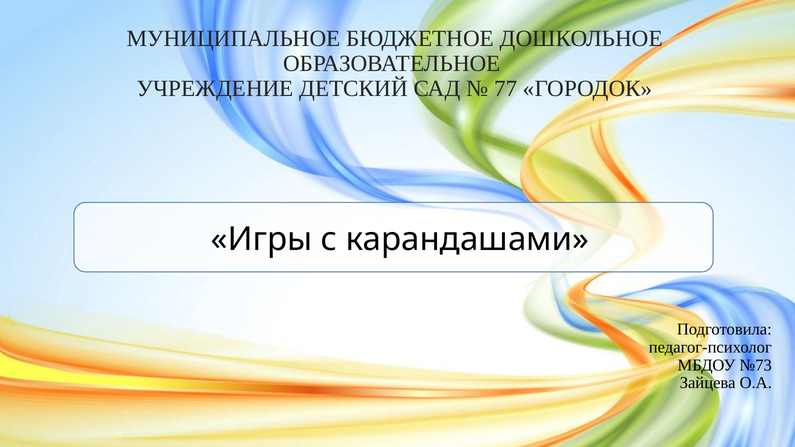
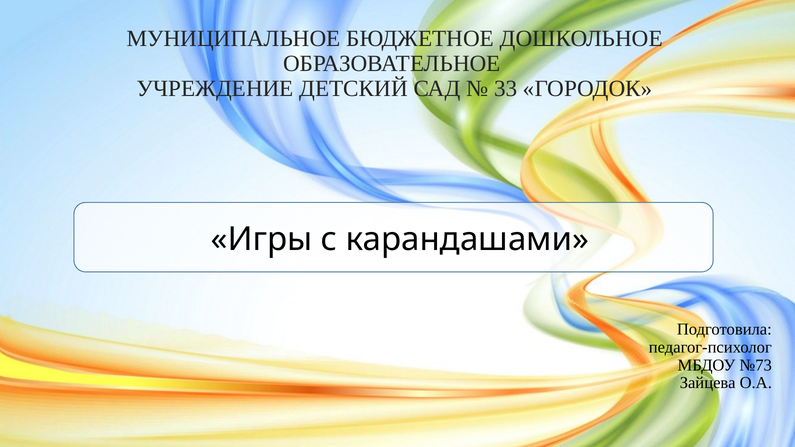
77: 77 -> 33 (506, 89)
